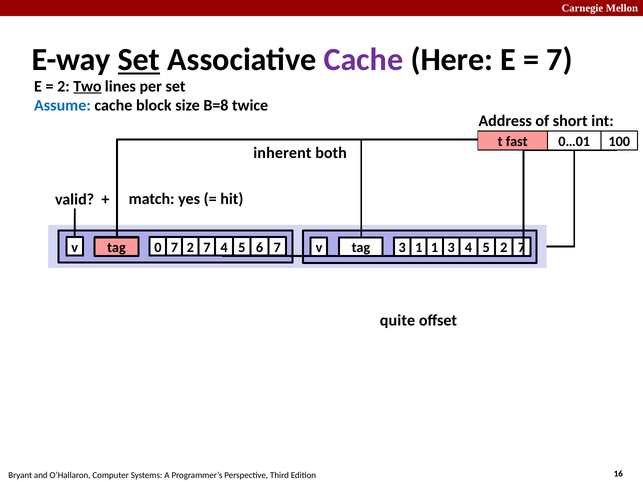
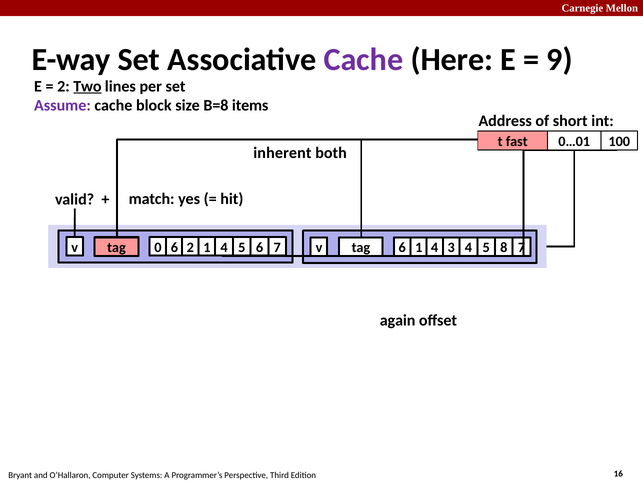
Set underline: present -> none (139, 60)
7: 7 -> 9 (560, 60)
Assume colour: blue -> purple (62, 106)
twice: twice -> items (250, 106)
0 7: 7 -> 6 (174, 248)
v 7: 7 -> 1 (207, 248)
4 3: 3 -> 6 (402, 248)
1 1: 1 -> 4 (435, 248)
3 2: 2 -> 8 (504, 248)
quite: quite -> again (398, 320)
